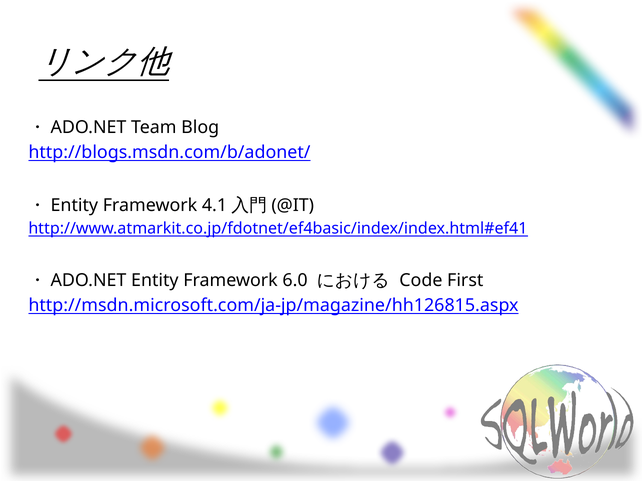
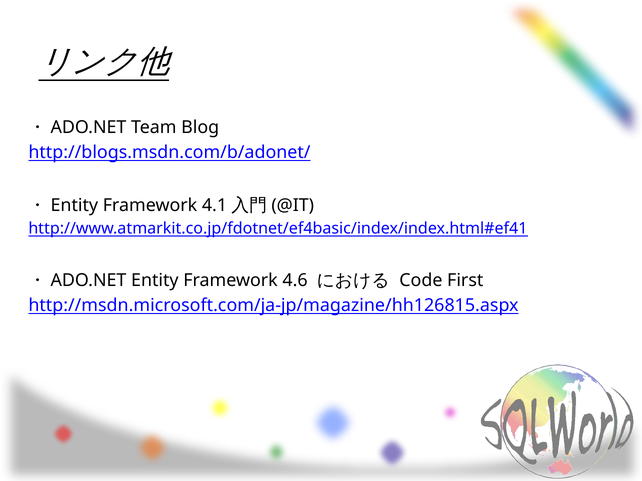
6.0: 6.0 -> 4.6 (295, 281)
